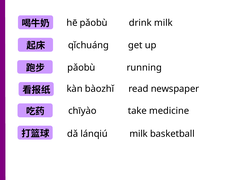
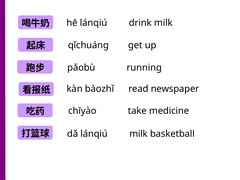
hē pǎobù: pǎobù -> lánqiú (94, 23)
